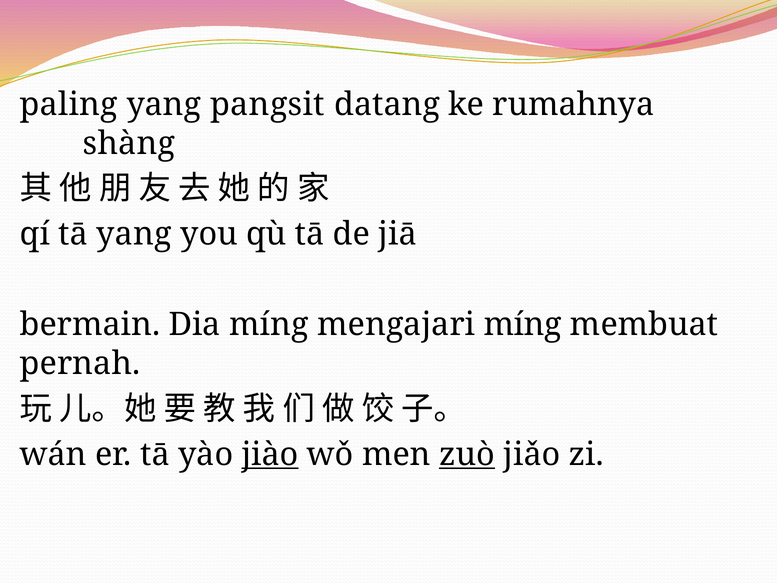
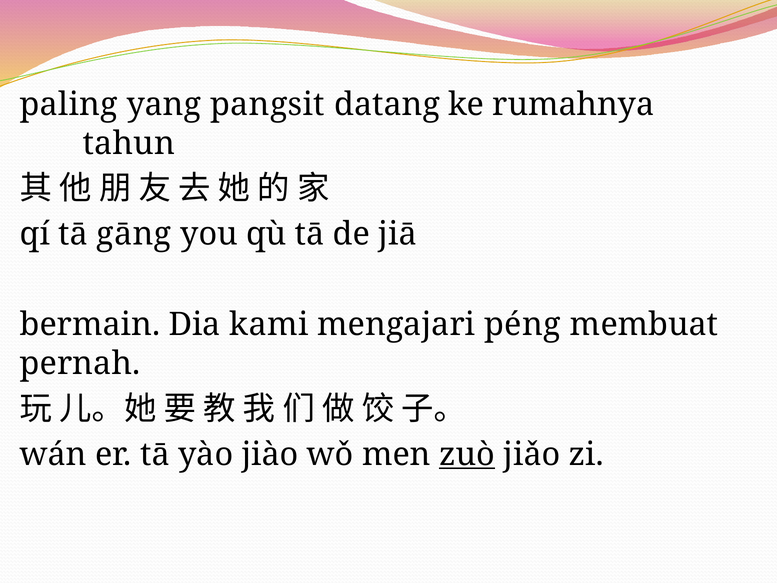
shàng: shàng -> tahun (129, 143)
tā yang: yang -> gāng (134, 234)
Dia míng: míng -> kami (269, 325)
mengajari míng: míng -> péng (522, 325)
jiào underline: present -> none (270, 454)
